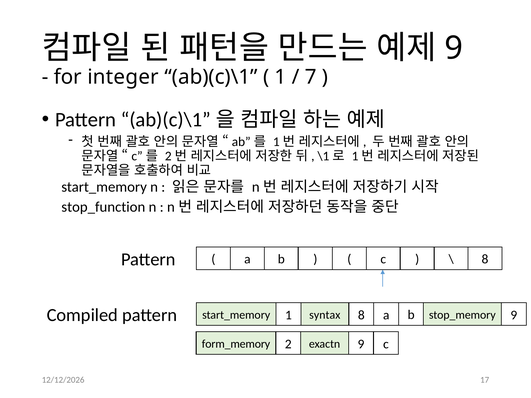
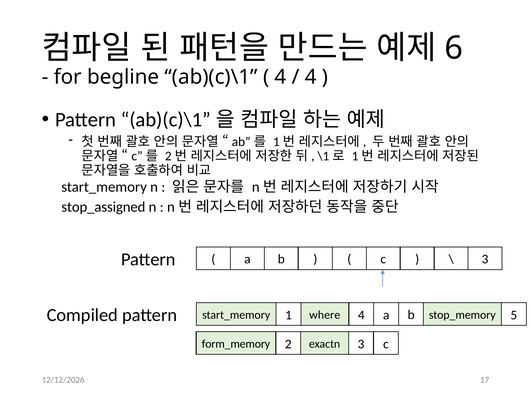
9: 9 -> 6 (454, 48)
integer: integer -> begline (123, 77)
1: 1 -> 4 (280, 77)
7: 7 -> 4 (311, 77)
stop_function: stop_function -> stop_assigned (103, 207)
8: 8 -> 3 (485, 259)
pattern 8: 8 -> 4 (361, 315)
stop_memory 9: 9 -> 5 (514, 315)
syntax: syntax -> where (325, 315)
exactn 9: 9 -> 3 (361, 344)
